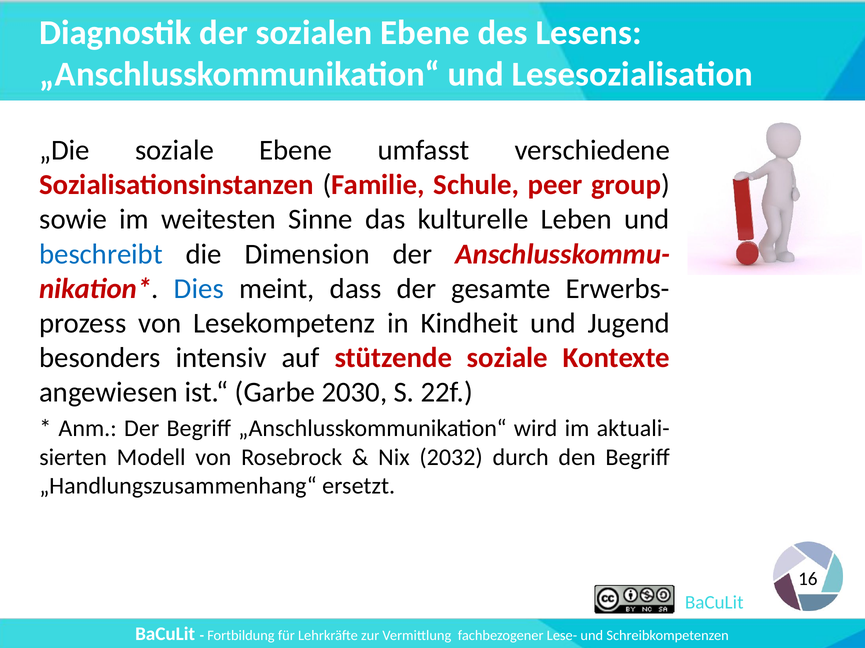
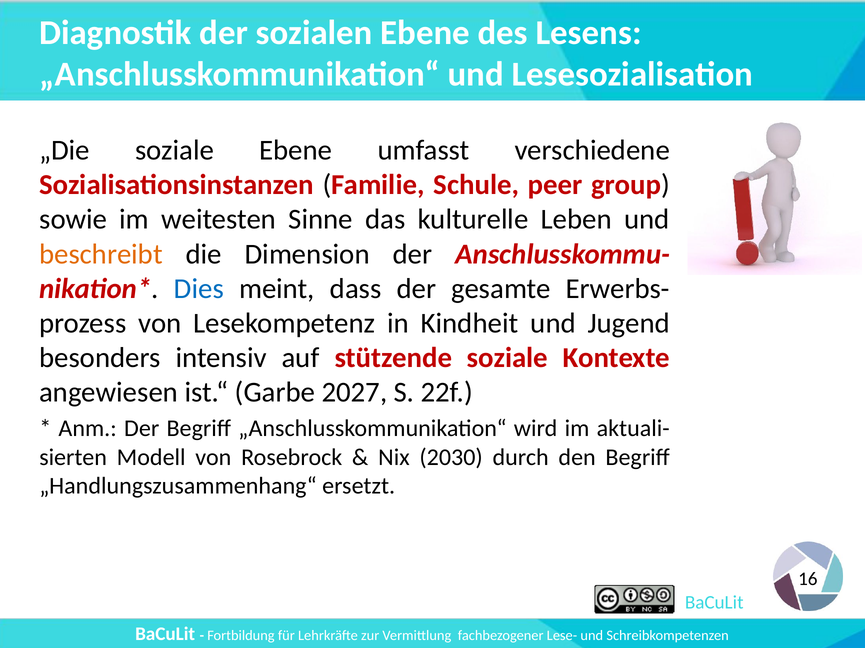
beschreibt colour: blue -> orange (101, 254)
2030: 2030 -> 2027 (354, 393)
2032: 2032 -> 2030 (451, 458)
